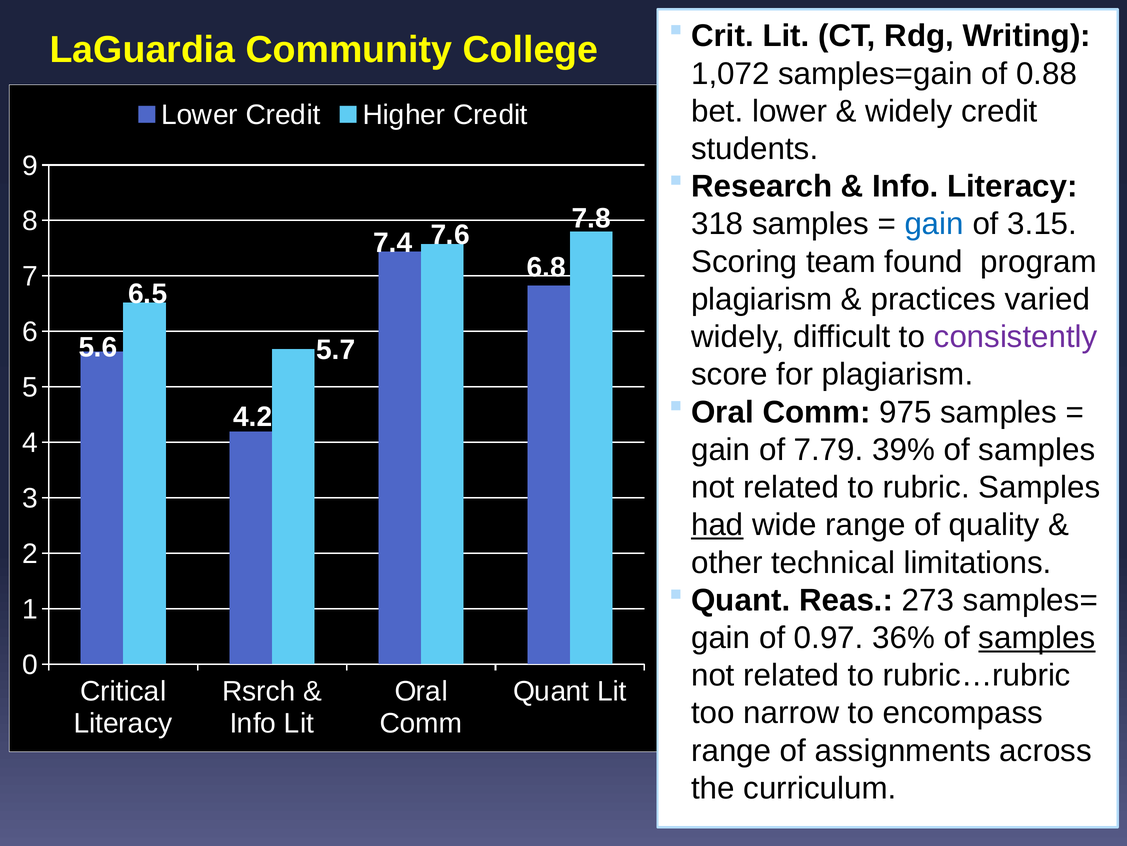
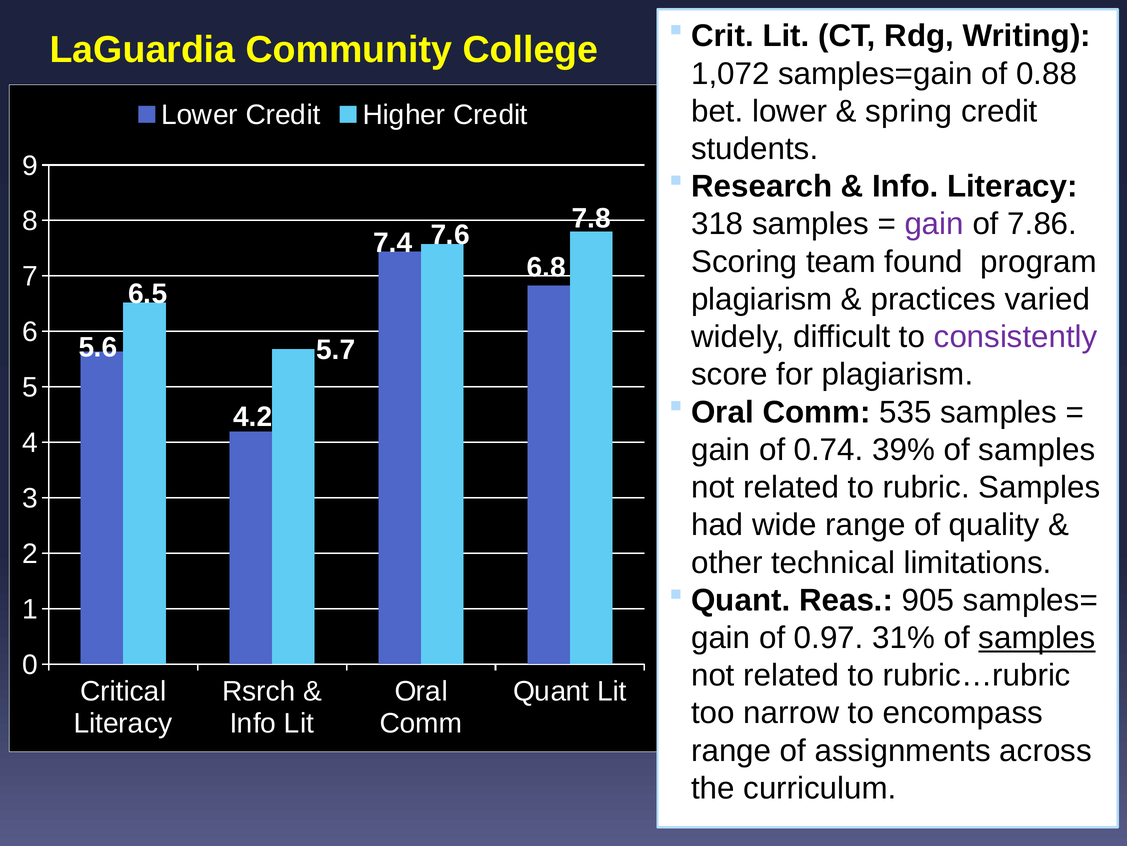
widely: widely -> spring (909, 111)
gain colour: blue -> purple (934, 224)
3.15: 3.15 -> 7.86 (1042, 224)
975: 975 -> 535 (906, 412)
7.79: 7.79 -> 0.74 (829, 449)
had underline: present -> none (717, 525)
273: 273 -> 905 (928, 600)
36%: 36% -> 31% (904, 637)
